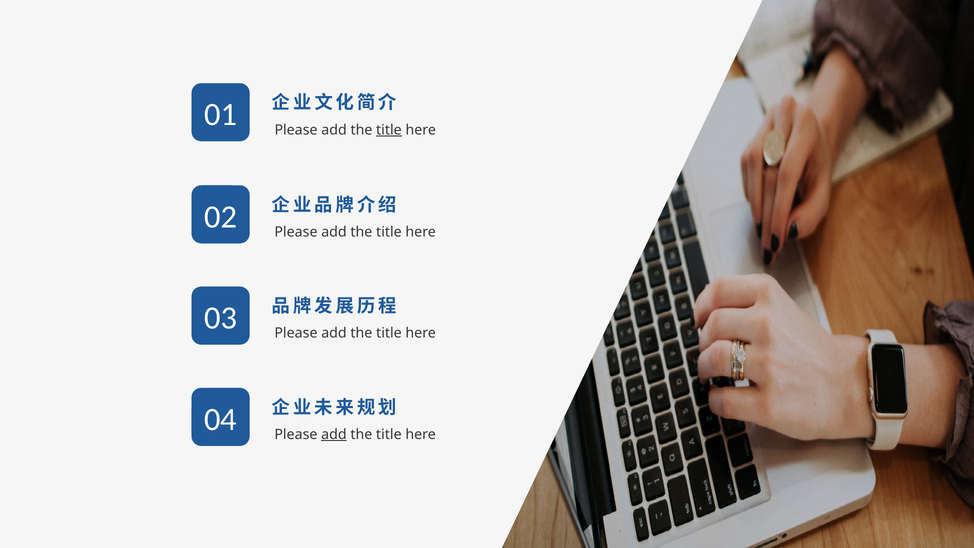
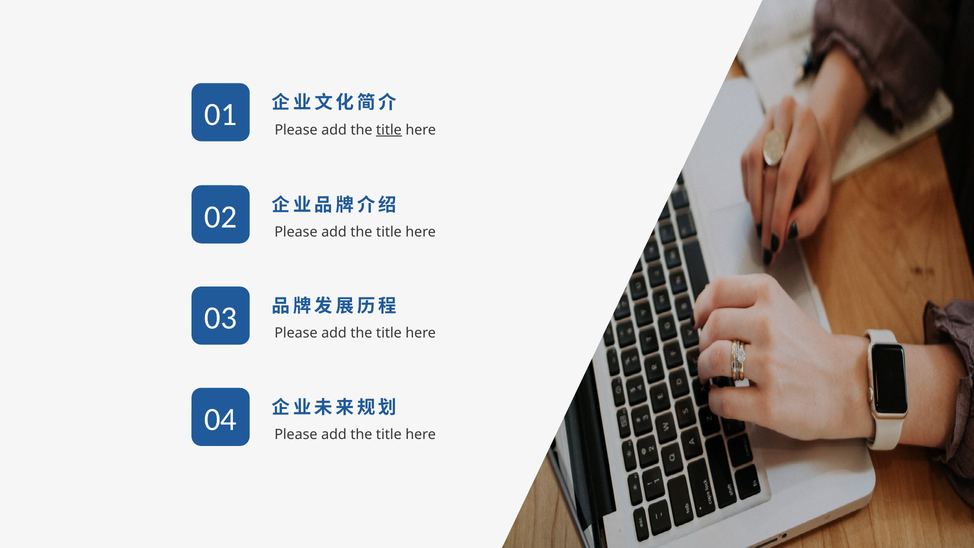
add underline: present -> none (334, 434)
